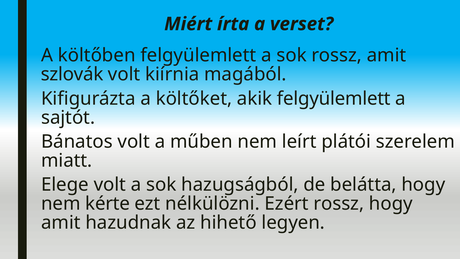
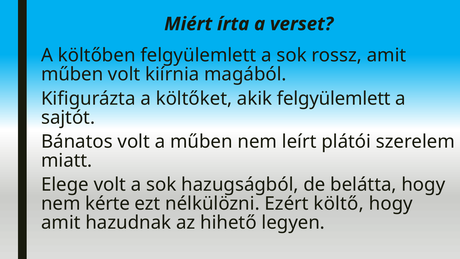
szlovák: szlovák -> műben (72, 74)
Ezért rossz: rossz -> költő (339, 204)
